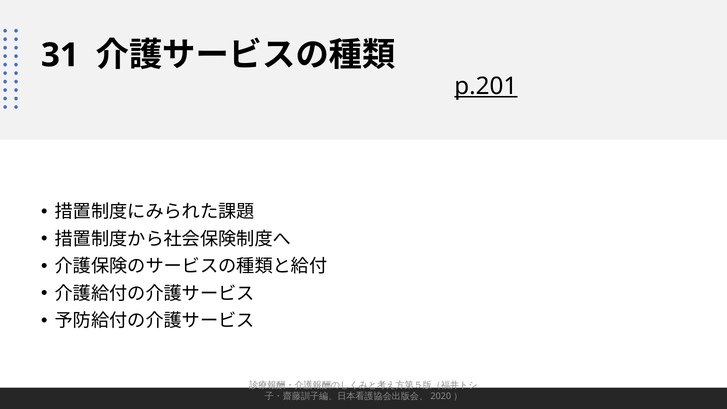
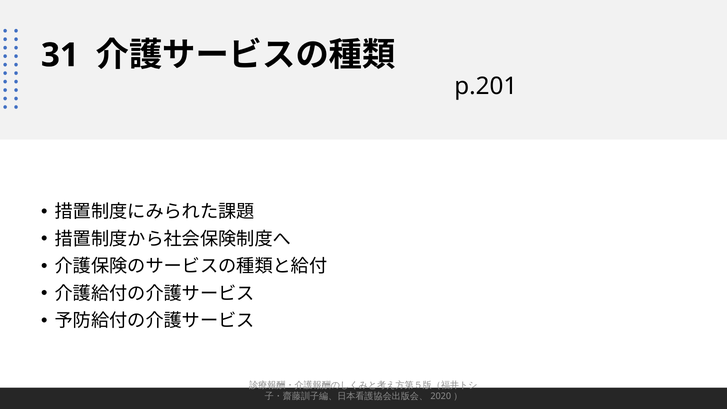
p.201 underline: present -> none (486, 86)
